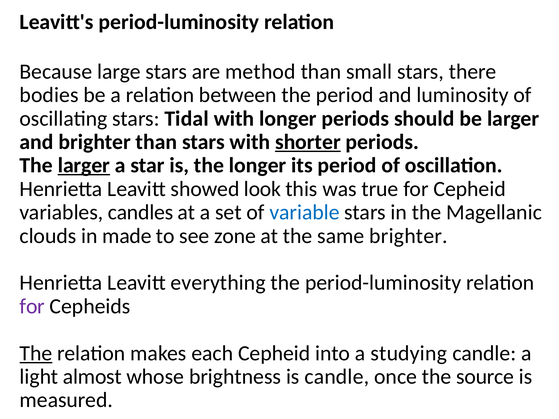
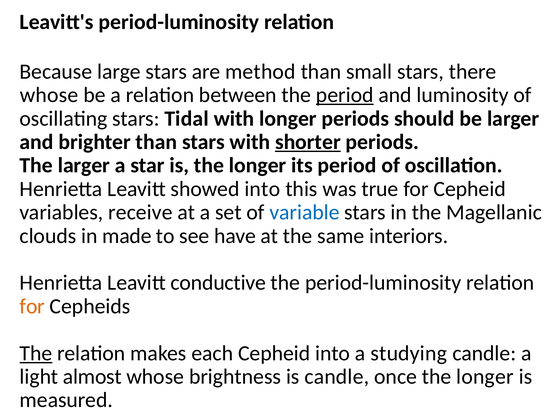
bodies: bodies -> whose (49, 95)
period underline: none -> present (345, 95)
larger underline: present -> none (84, 166)
showed look: look -> into (262, 189)
candles: candles -> receive (140, 213)
zone: zone -> have (235, 236)
same brighter: brighter -> interiors (409, 236)
everything: everything -> conductive (218, 283)
for colour: purple -> orange (32, 306)
once the source: source -> longer (485, 377)
